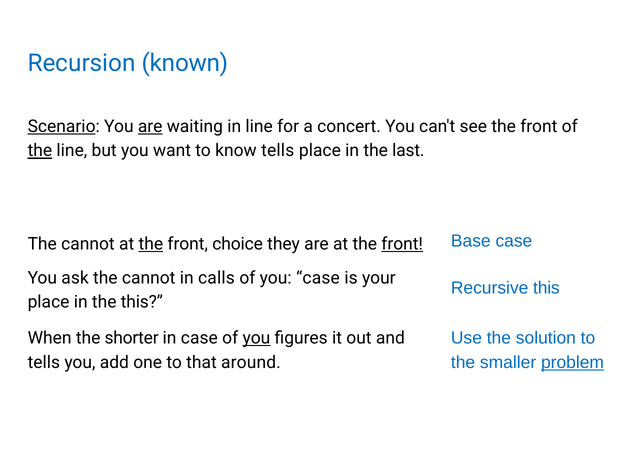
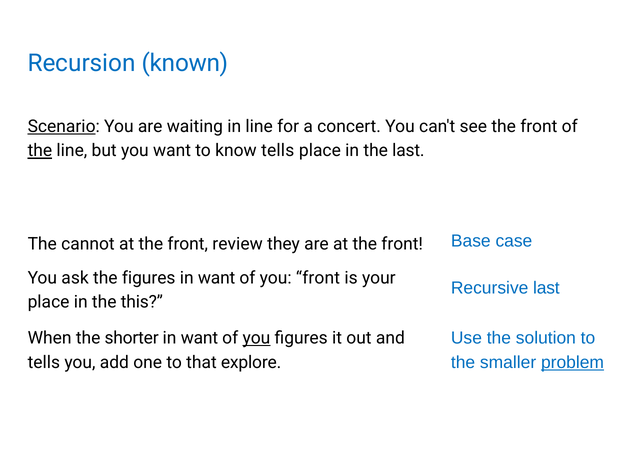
are underline: present -> none (150, 126)
the underline: present -> none (151, 244)
choice: choice -> review (238, 244)
front underline: present -> none (402, 244)
ask the cannot: cannot -> figures (149, 277)
calls: calls -> want (217, 277)
you case: case -> front (318, 277)
Recursive this: this -> last (546, 287)
case: case -> want (199, 338)
around: around -> explore (251, 362)
